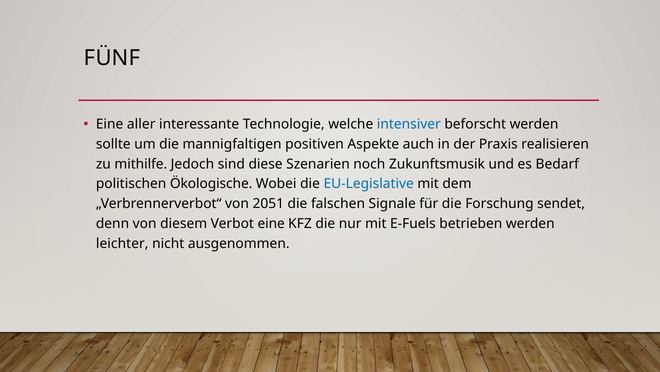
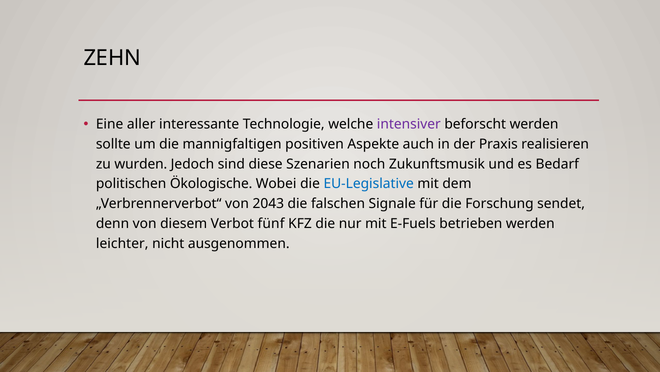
FÜNF: FÜNF -> ZEHN (112, 58)
intensiver colour: blue -> purple (409, 124)
mithilfe: mithilfe -> wurden (141, 164)
2051: 2051 -> 2043 (268, 203)
Verbot eine: eine -> fünf (271, 223)
